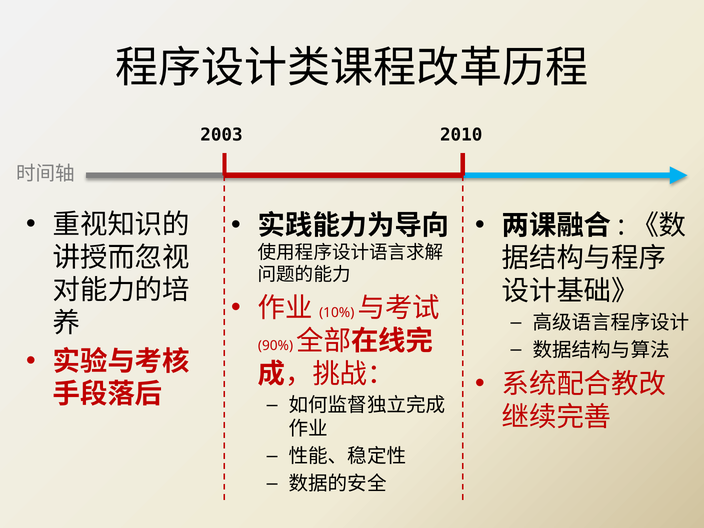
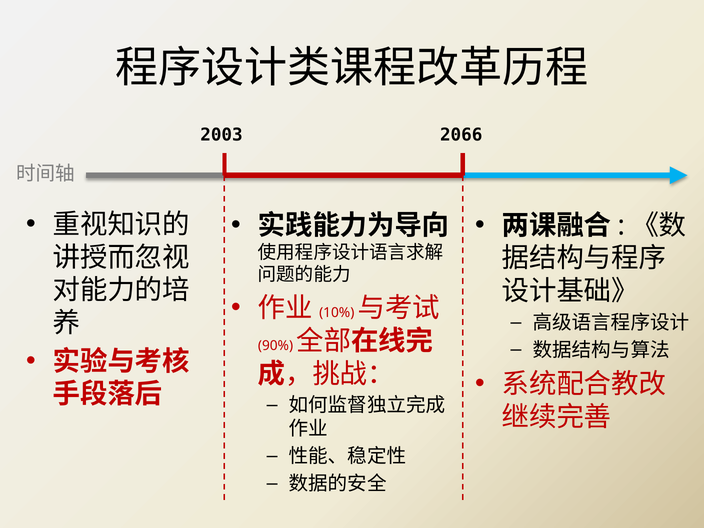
2010: 2010 -> 2066 (461, 135)
